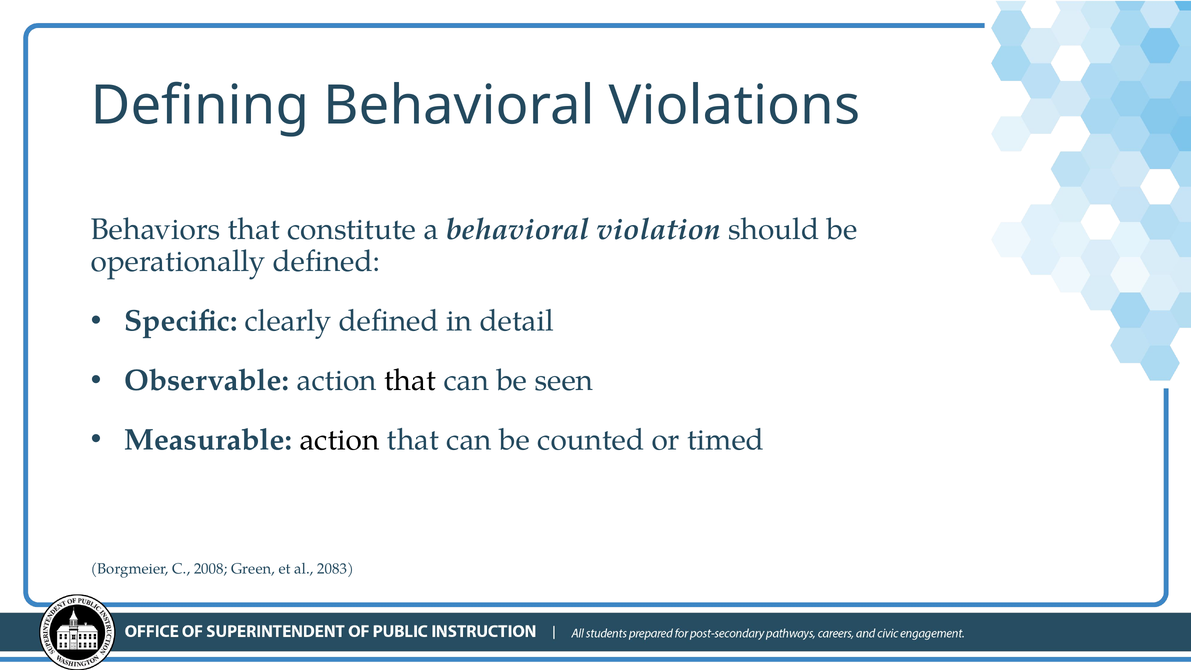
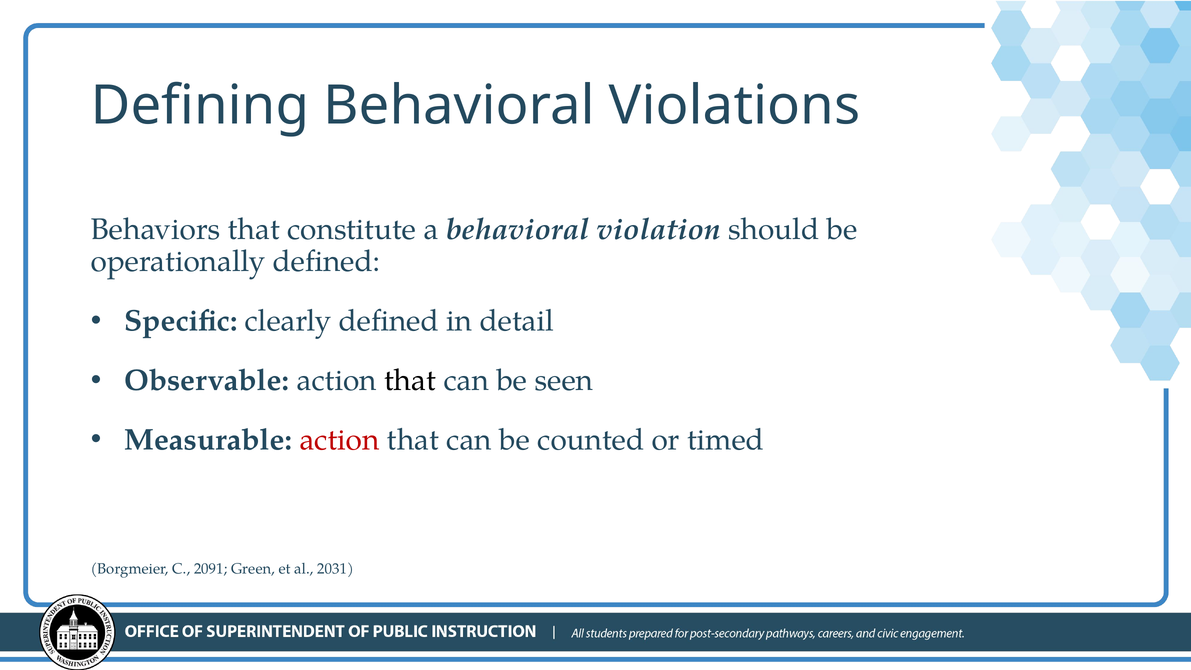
action colour: black -> red (340, 440)
2008: 2008 -> 2091 (211, 569)
2083: 2083 -> 2031 (336, 569)
